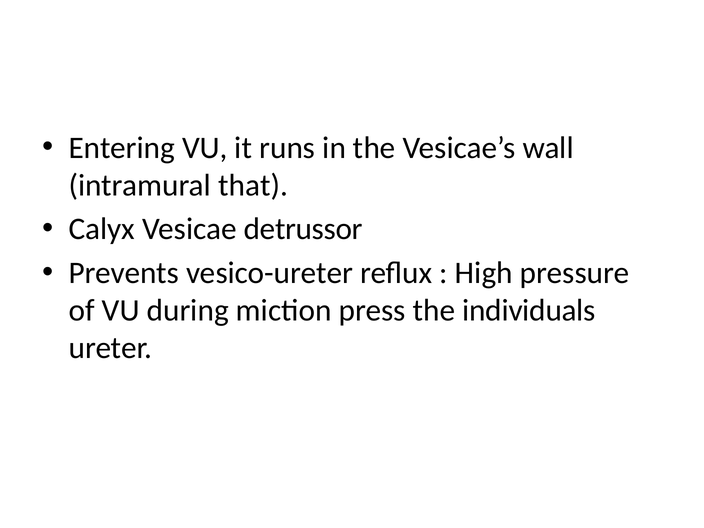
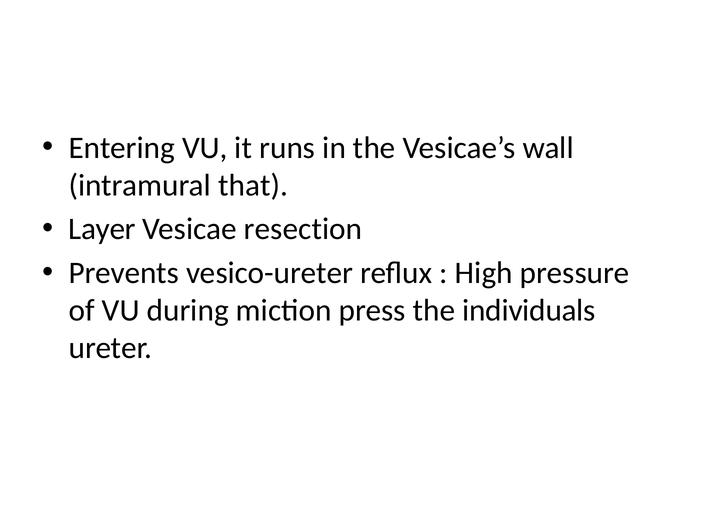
Calyx: Calyx -> Layer (102, 229)
detrussor: detrussor -> resection (303, 229)
